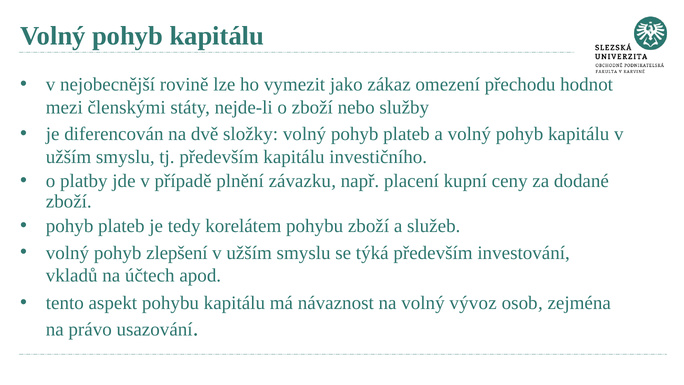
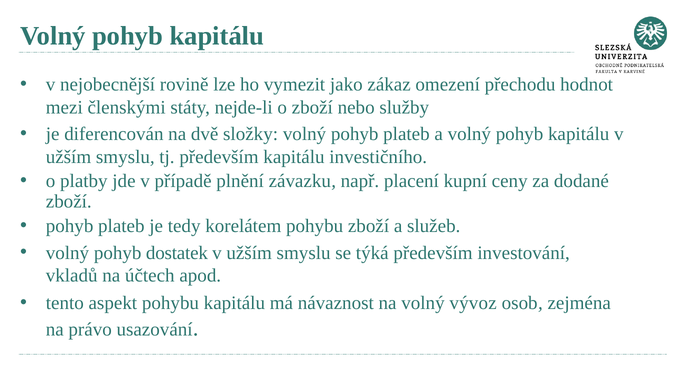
zlepšení: zlepšení -> dostatek (177, 253)
